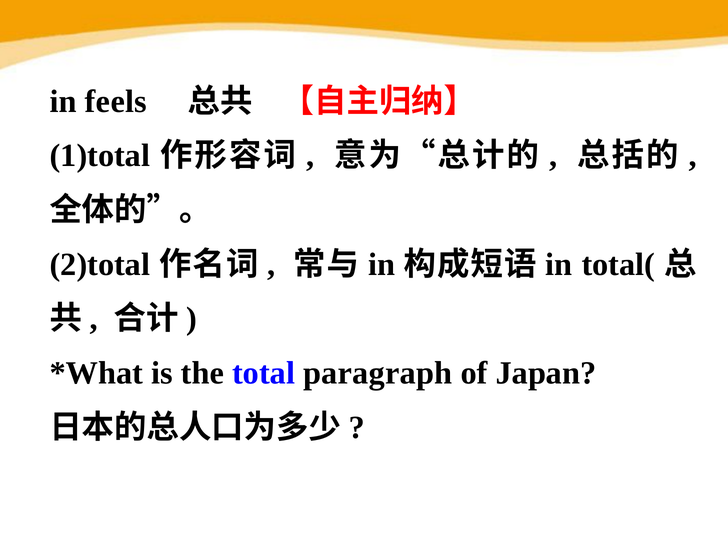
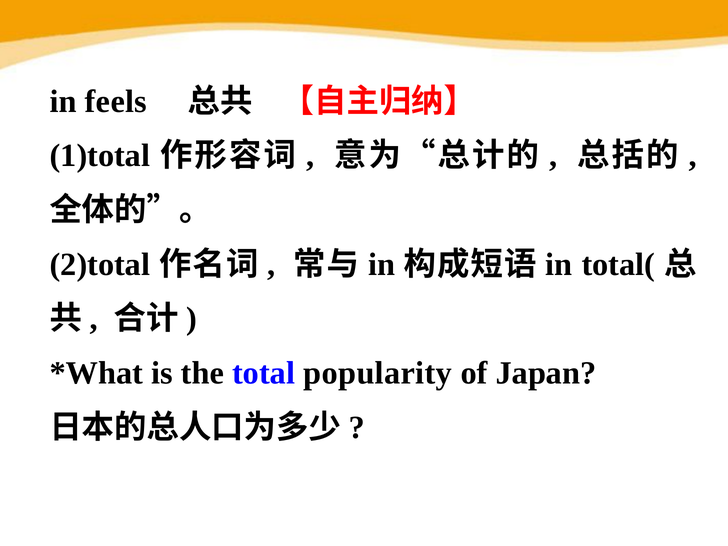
paragraph: paragraph -> popularity (378, 373)
